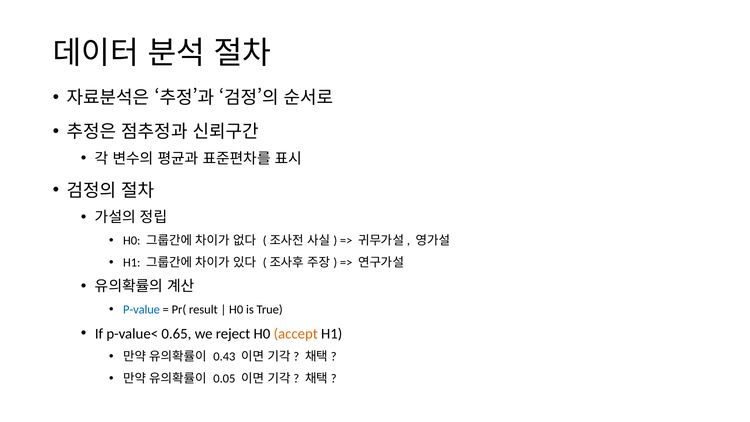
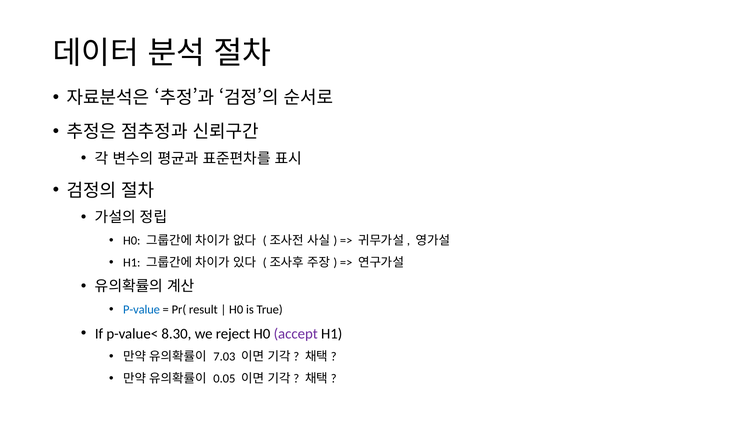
0.65: 0.65 -> 8.30 (176, 334)
accept colour: orange -> purple (296, 334)
0.43: 0.43 -> 7.03 (224, 357)
